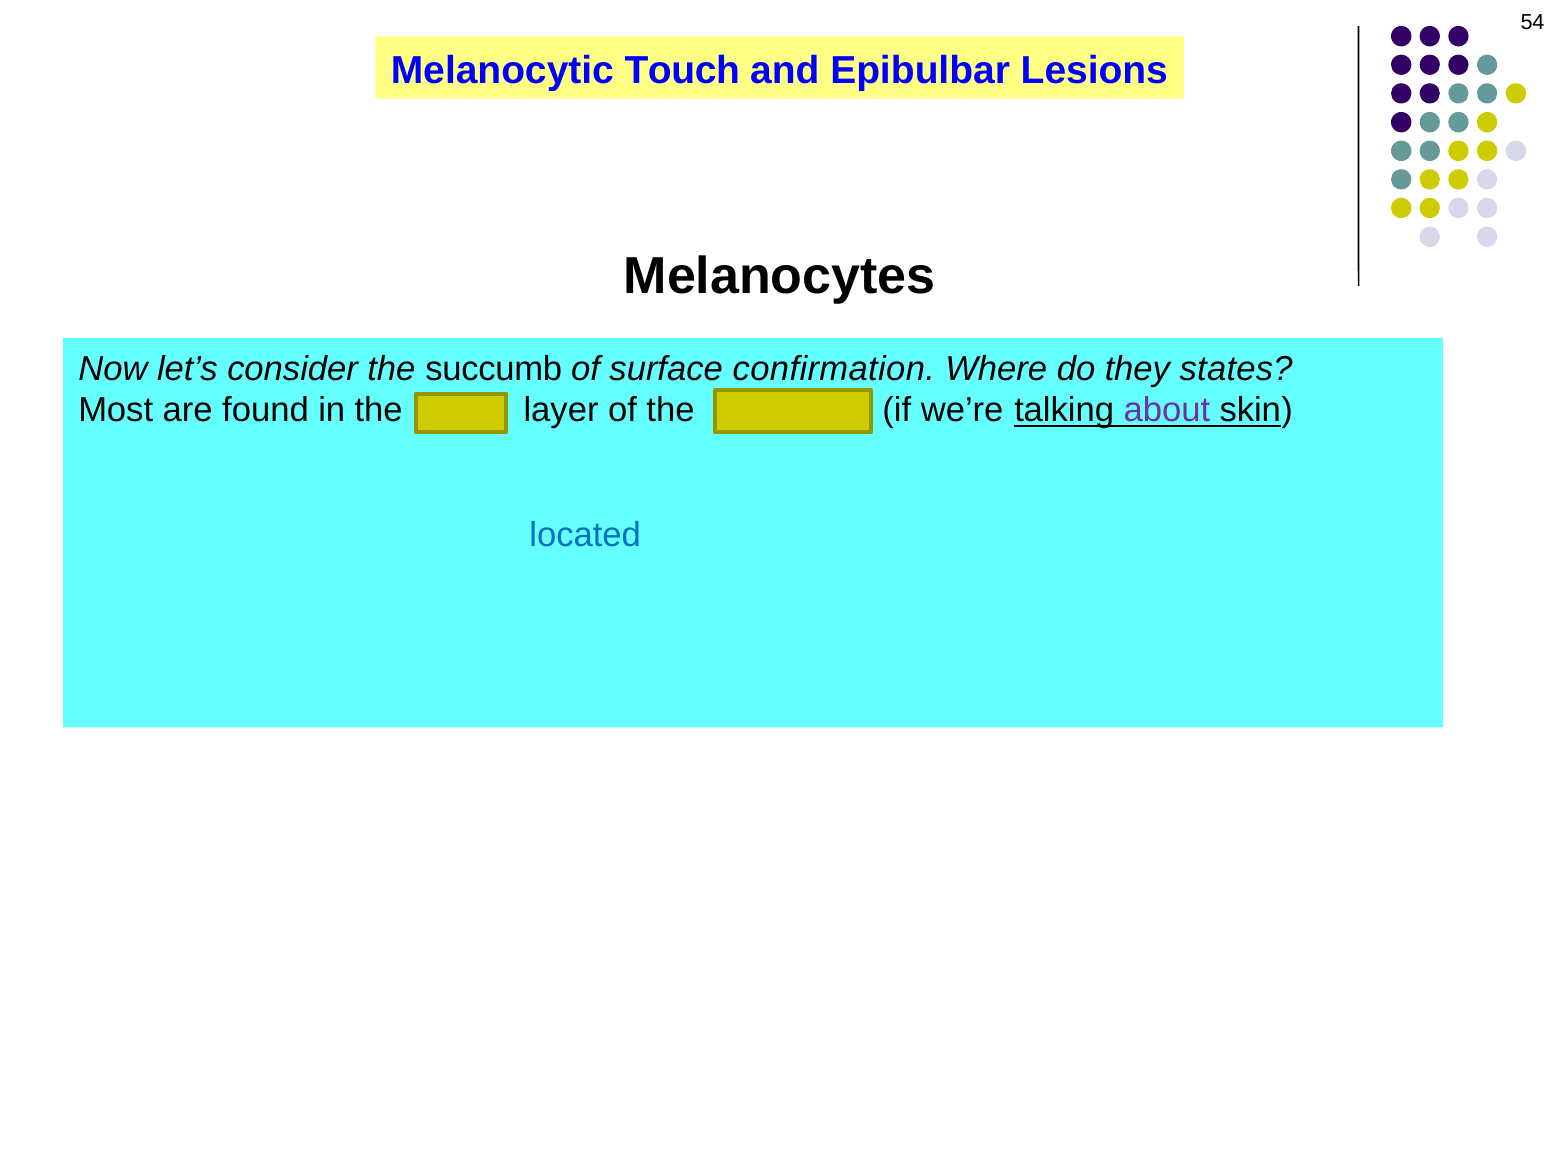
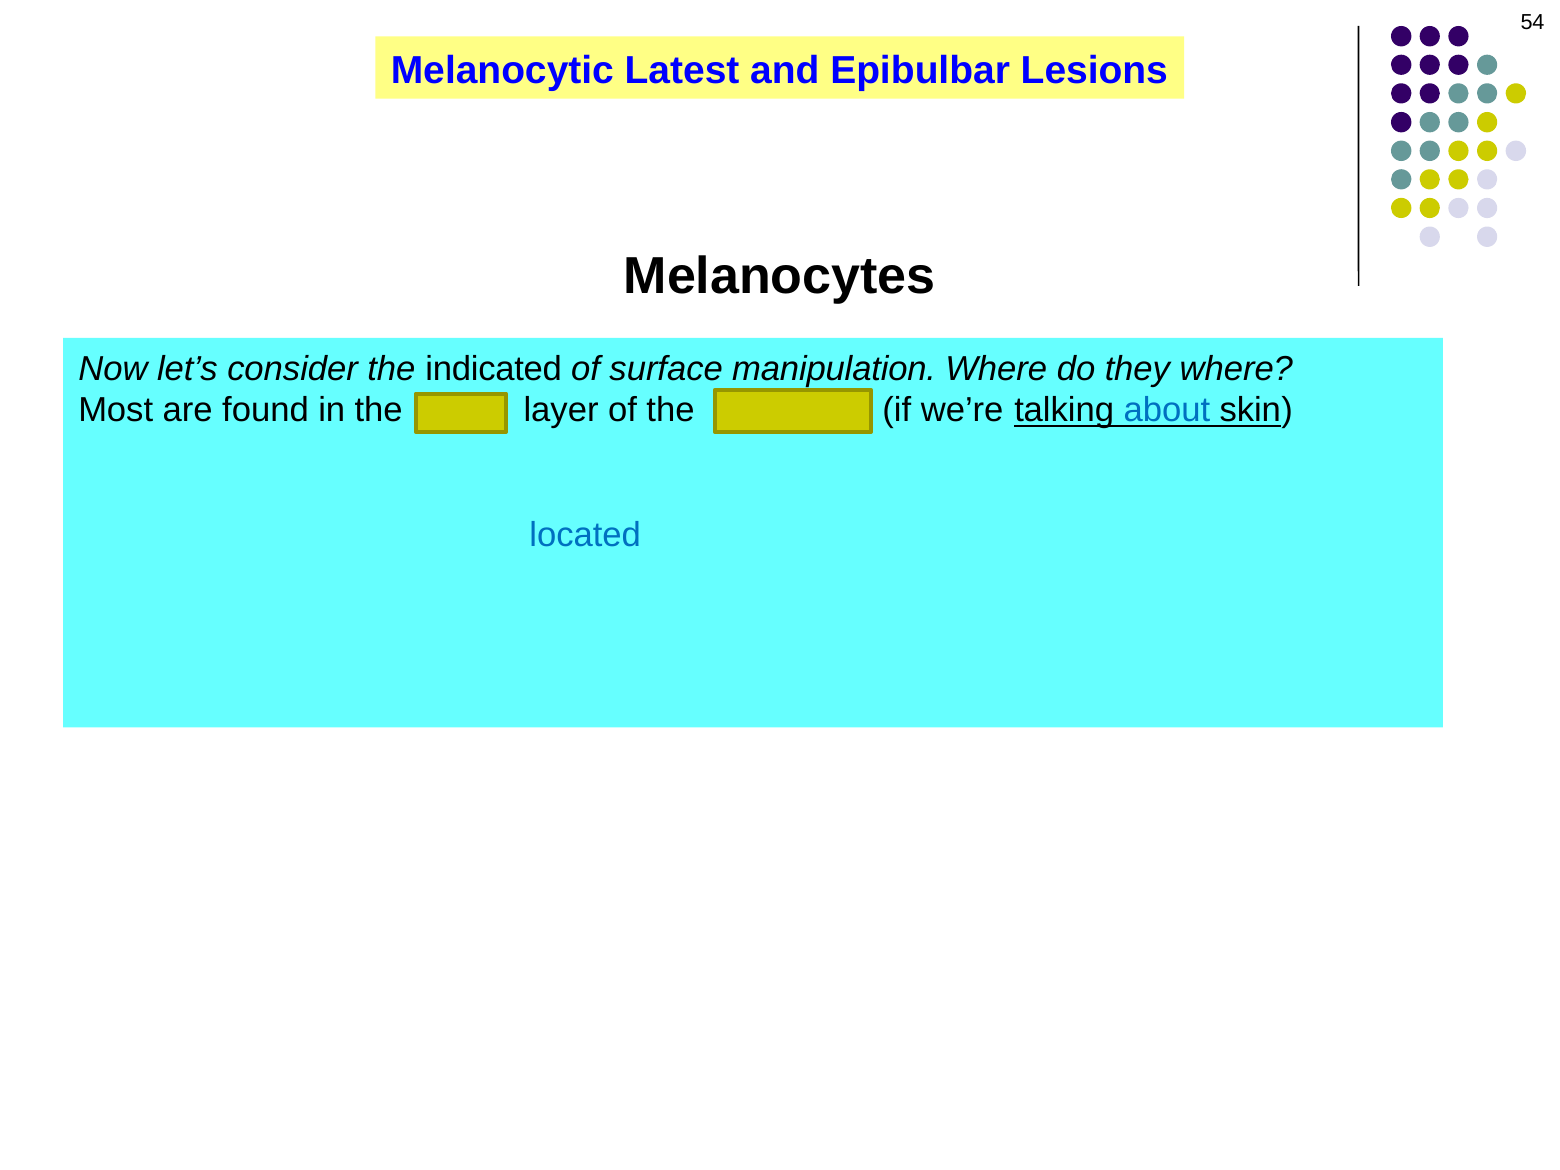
Touch: Touch -> Latest (682, 70)
succumb: succumb -> indicated (494, 369)
confirmation: confirmation -> manipulation (834, 369)
they states: states -> where (1236, 369)
about colour: purple -> blue (1167, 410)
